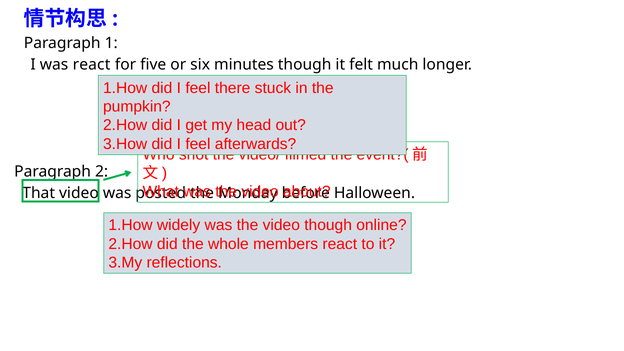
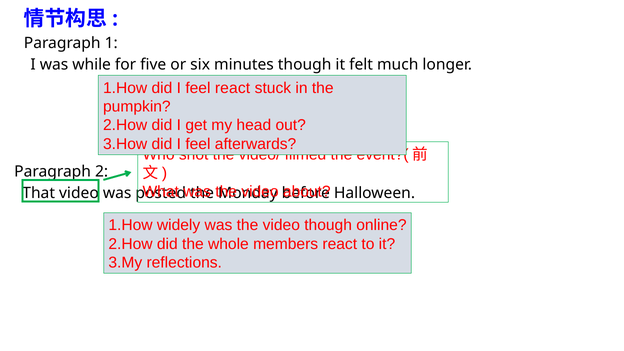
was react: react -> while (92, 64)
feel there: there -> react (233, 88)
